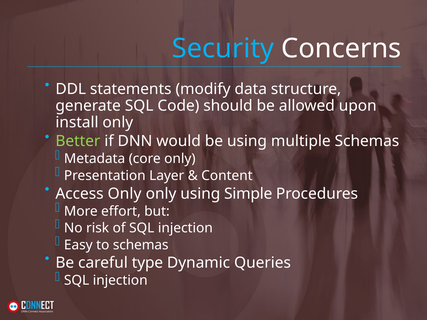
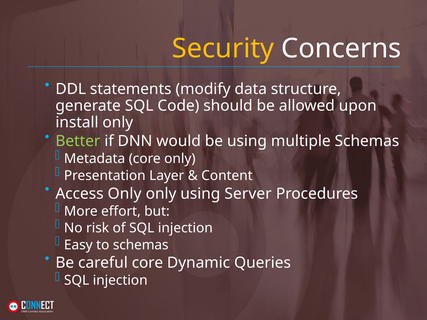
Security colour: light blue -> yellow (223, 49)
Simple: Simple -> Server (248, 194)
careful type: type -> core (147, 263)
